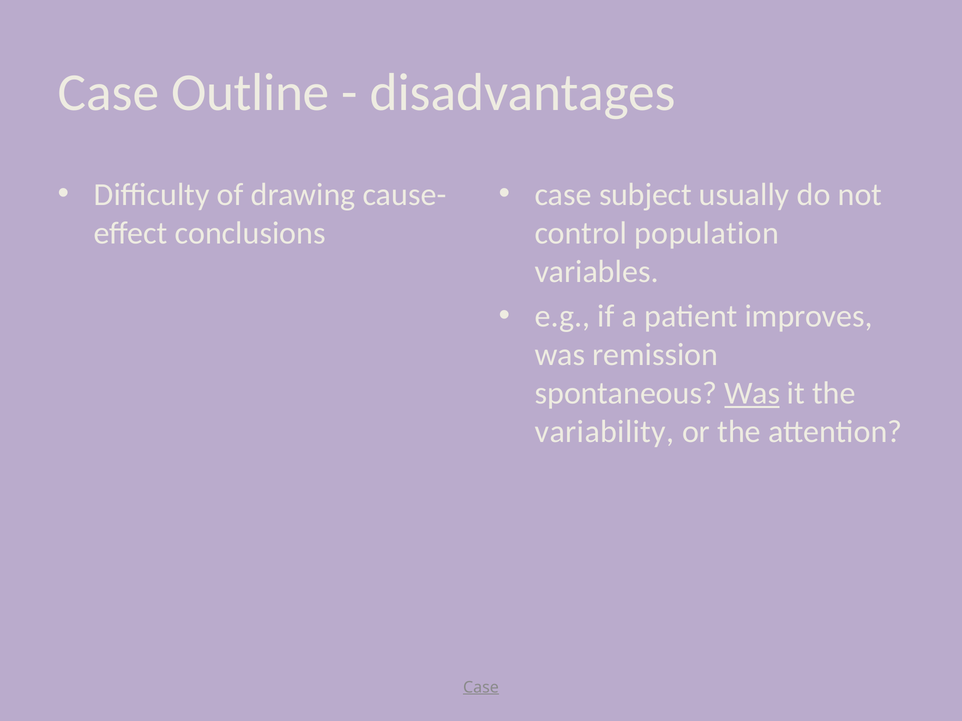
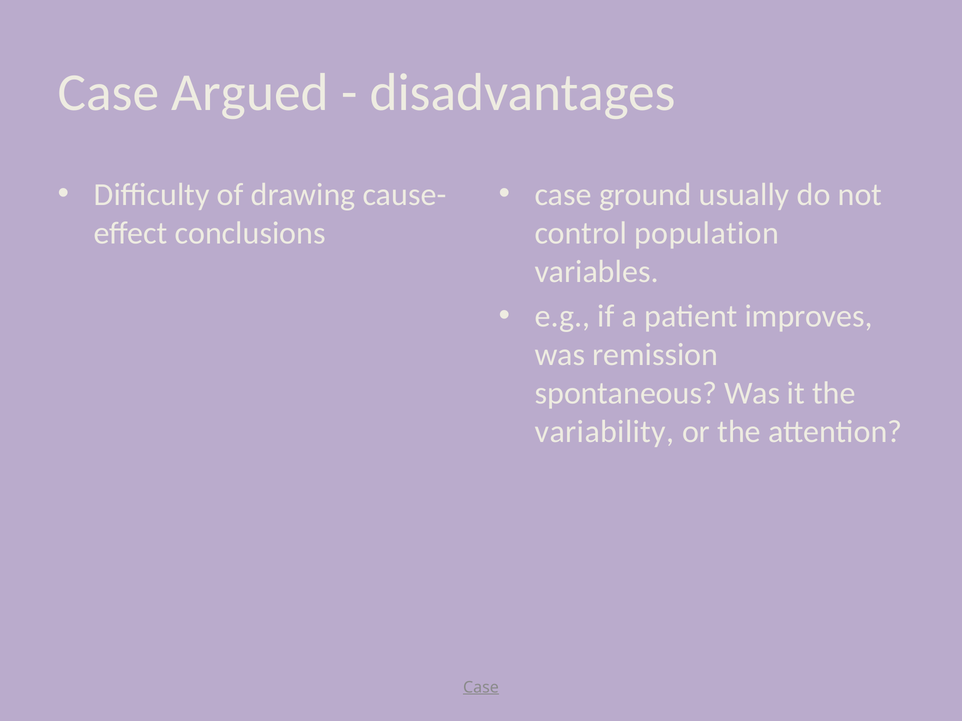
Outline: Outline -> Argued (250, 93)
subject: subject -> ground (645, 195)
Was underline: present -> none (752, 393)
